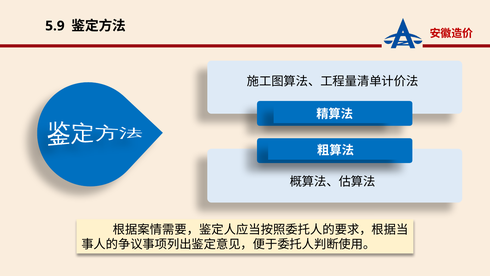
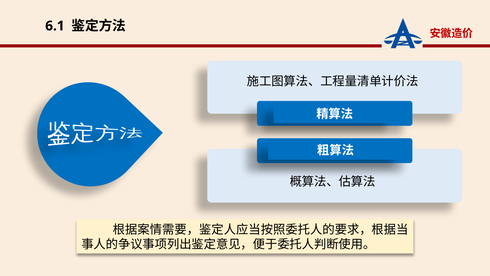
5.9: 5.9 -> 6.1 (55, 26)
